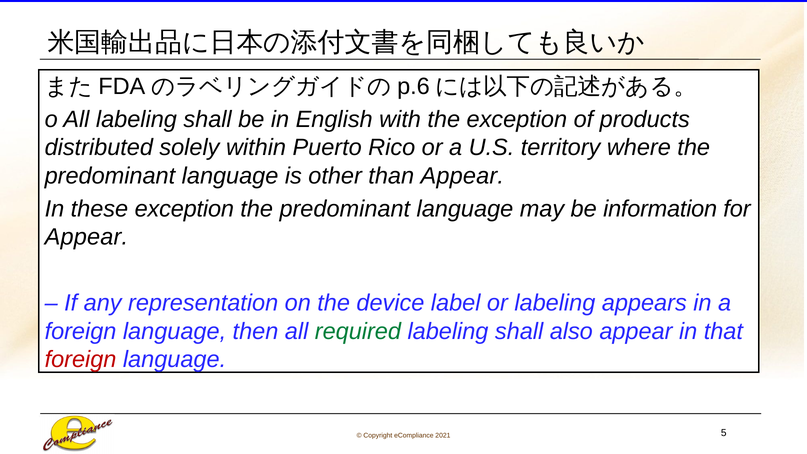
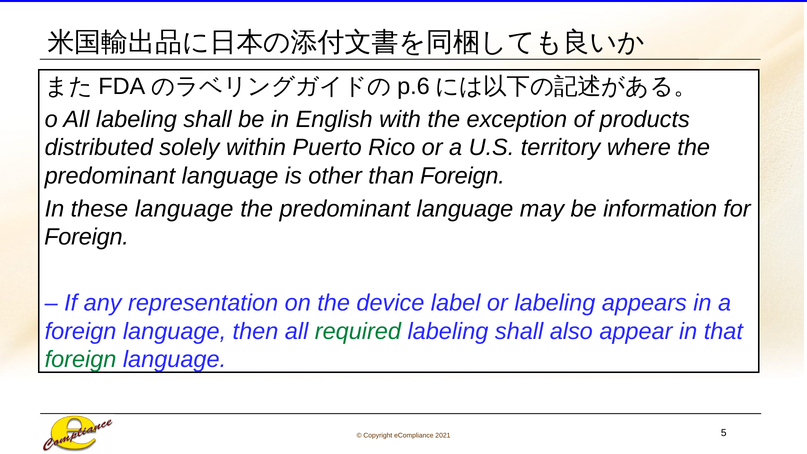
than Appear: Appear -> Foreign (462, 176)
these exception: exception -> language (184, 209)
Appear: Appear -> Foreign (87, 237)
foreign colour: red -> green (81, 360)
